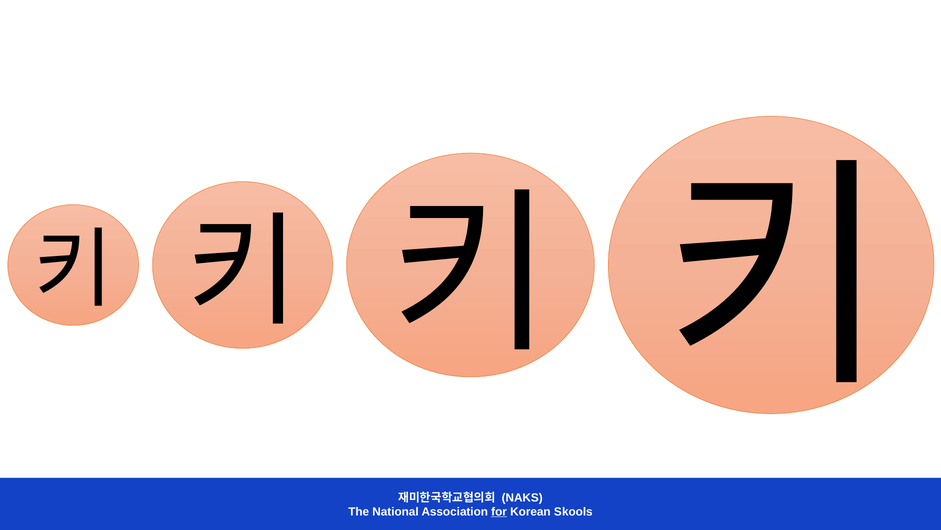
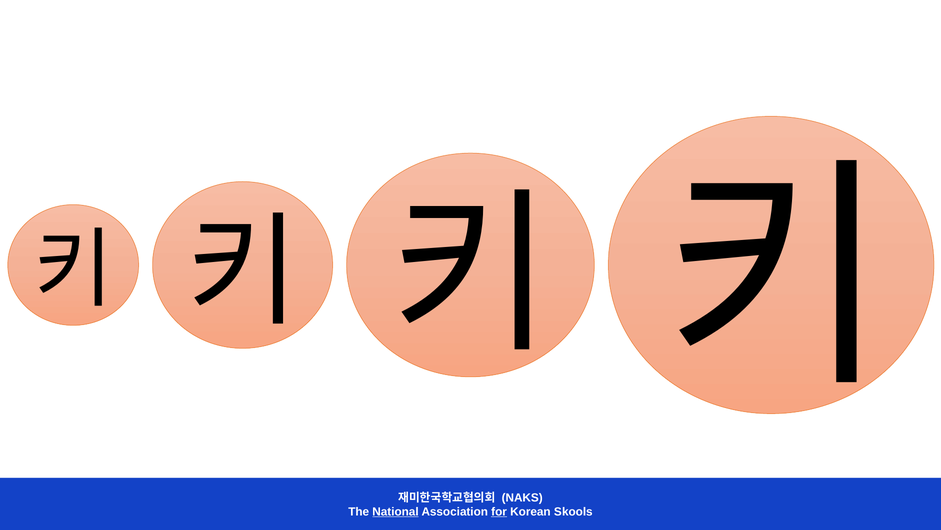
National underline: none -> present (395, 511)
